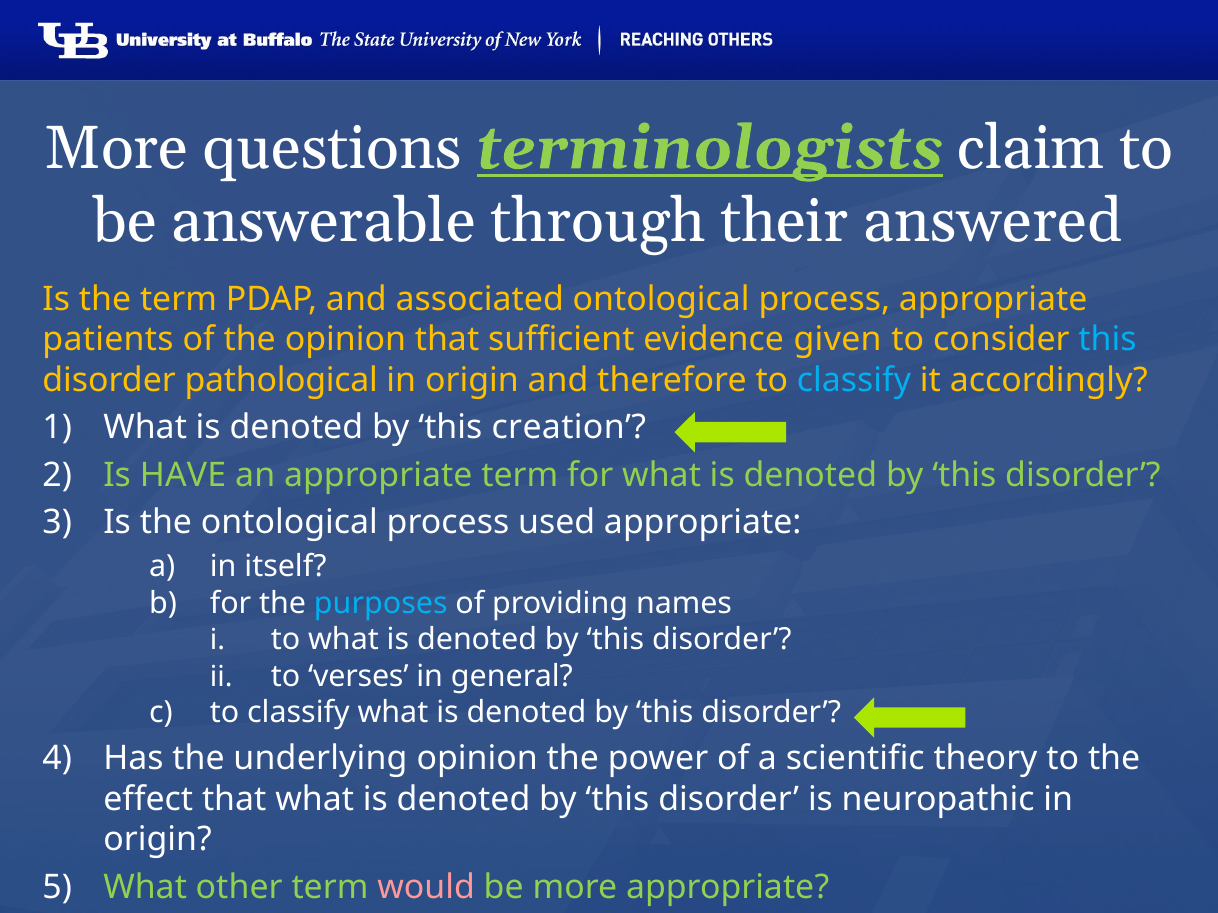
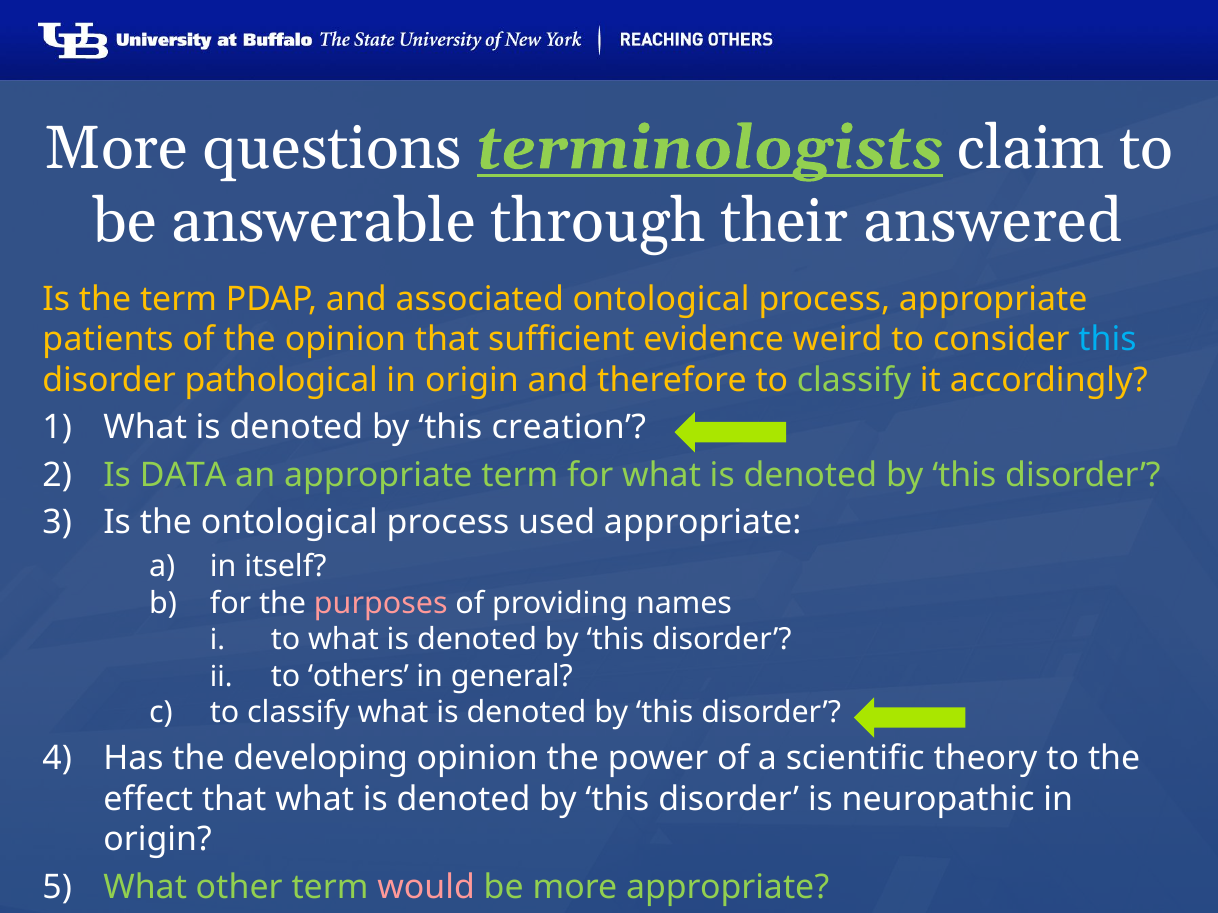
given: given -> weird (838, 340)
classify colour: light blue -> light green (854, 381)
HAVE: HAVE -> DATA (183, 475)
purposes colour: light blue -> pink (381, 604)
verses: verses -> others (358, 677)
underlying: underlying -> developing (321, 759)
